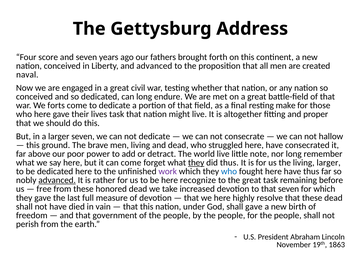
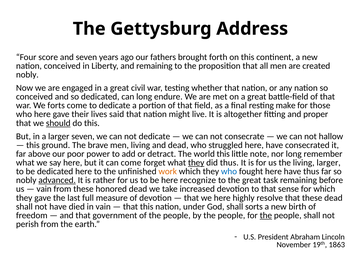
and advanced: advanced -> remaining (154, 66)
naval: naval -> nobly (27, 75)
lives task: task -> said (117, 114)
should underline: none -> present (58, 123)
world live: live -> this (223, 154)
work colour: purple -> orange (168, 171)
free: free -> vain (44, 189)
that seven: seven -> sense (289, 189)
shall gave: gave -> sorts (254, 206)
the underline: none -> present (266, 215)
